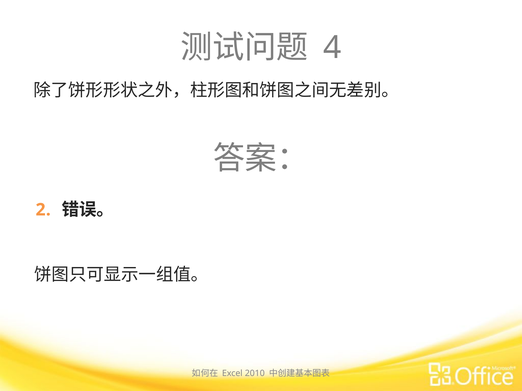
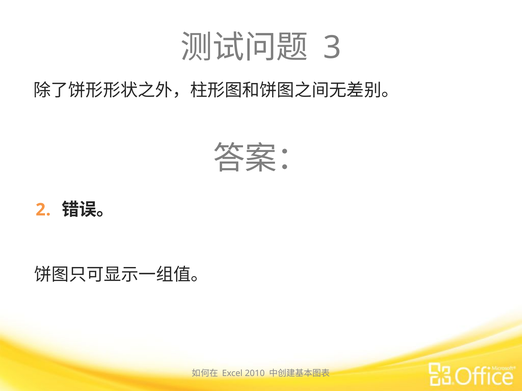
4: 4 -> 3 (332, 48)
